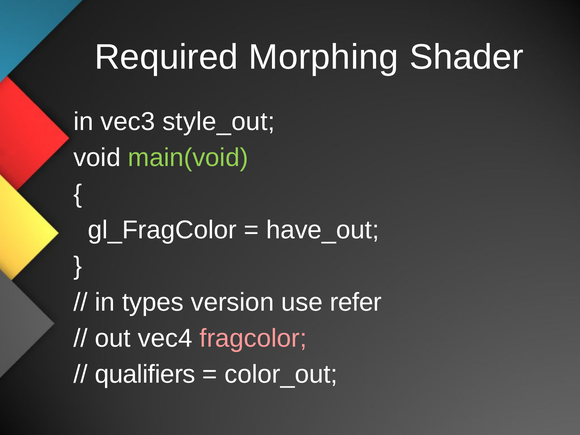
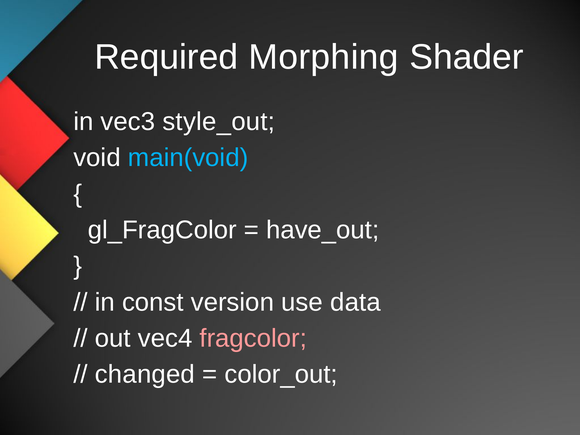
main(void colour: light green -> light blue (188, 158)
types: types -> const (153, 302)
refer: refer -> data (356, 302)
qualifiers: qualifiers -> changed (145, 374)
